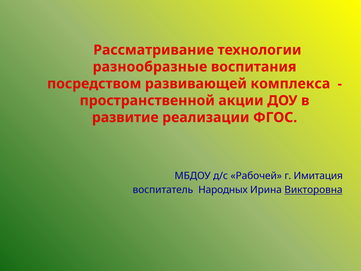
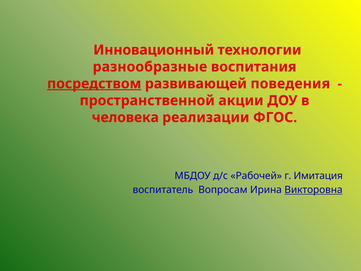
Рассматривание: Рассматривание -> Инновационный (154, 50)
посредством underline: none -> present (94, 84)
комплекса: комплекса -> поведения (290, 84)
развитие: развитие -> человека (125, 117)
Народных: Народных -> Вопросам (223, 190)
